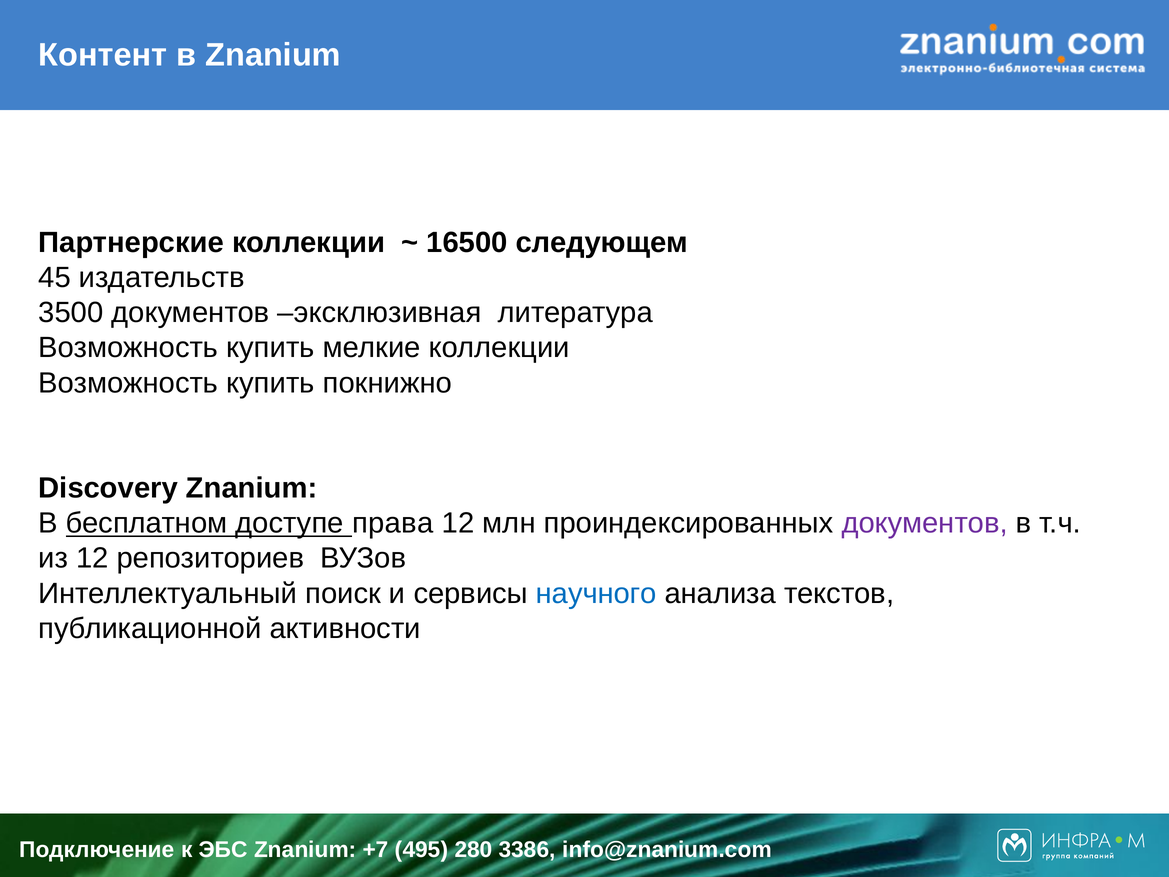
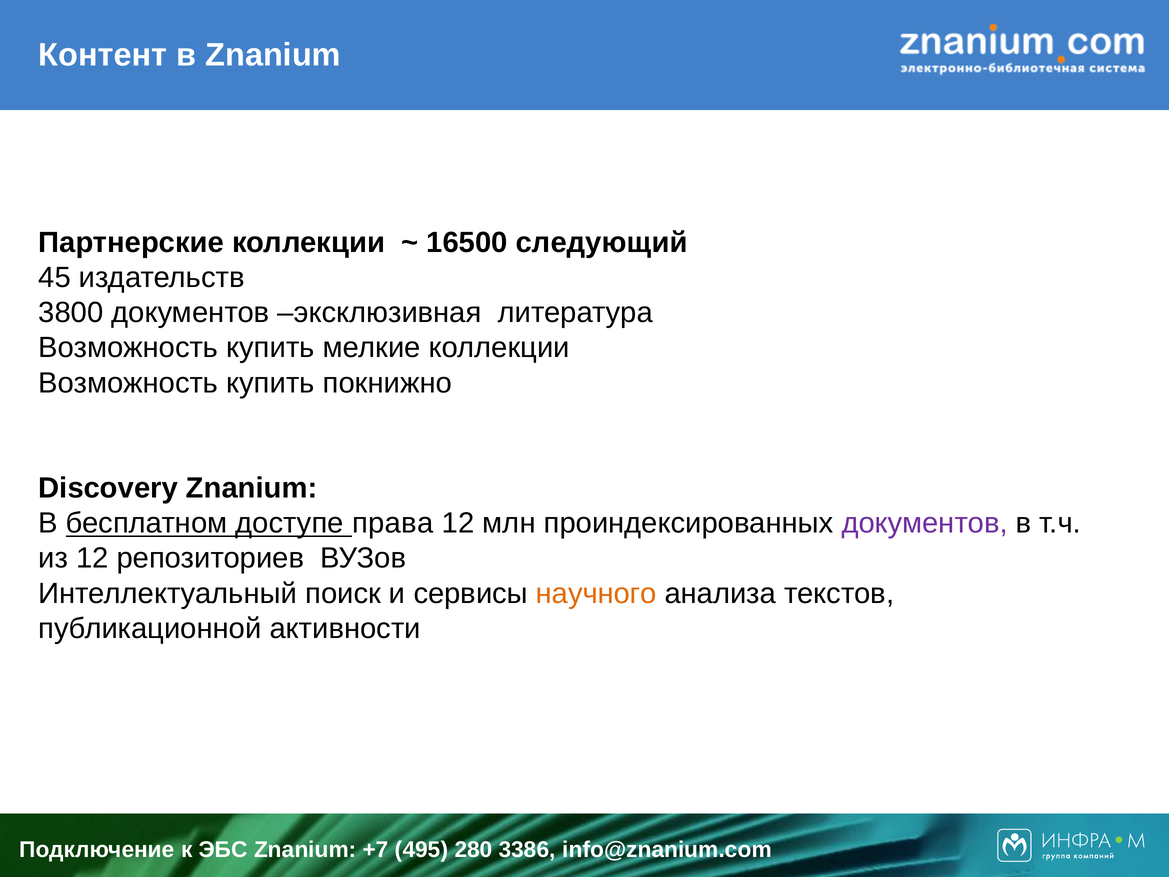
следующем: следующем -> следующий (602, 243)
3500: 3500 -> 3800 (71, 313)
научного colour: blue -> orange (596, 593)
